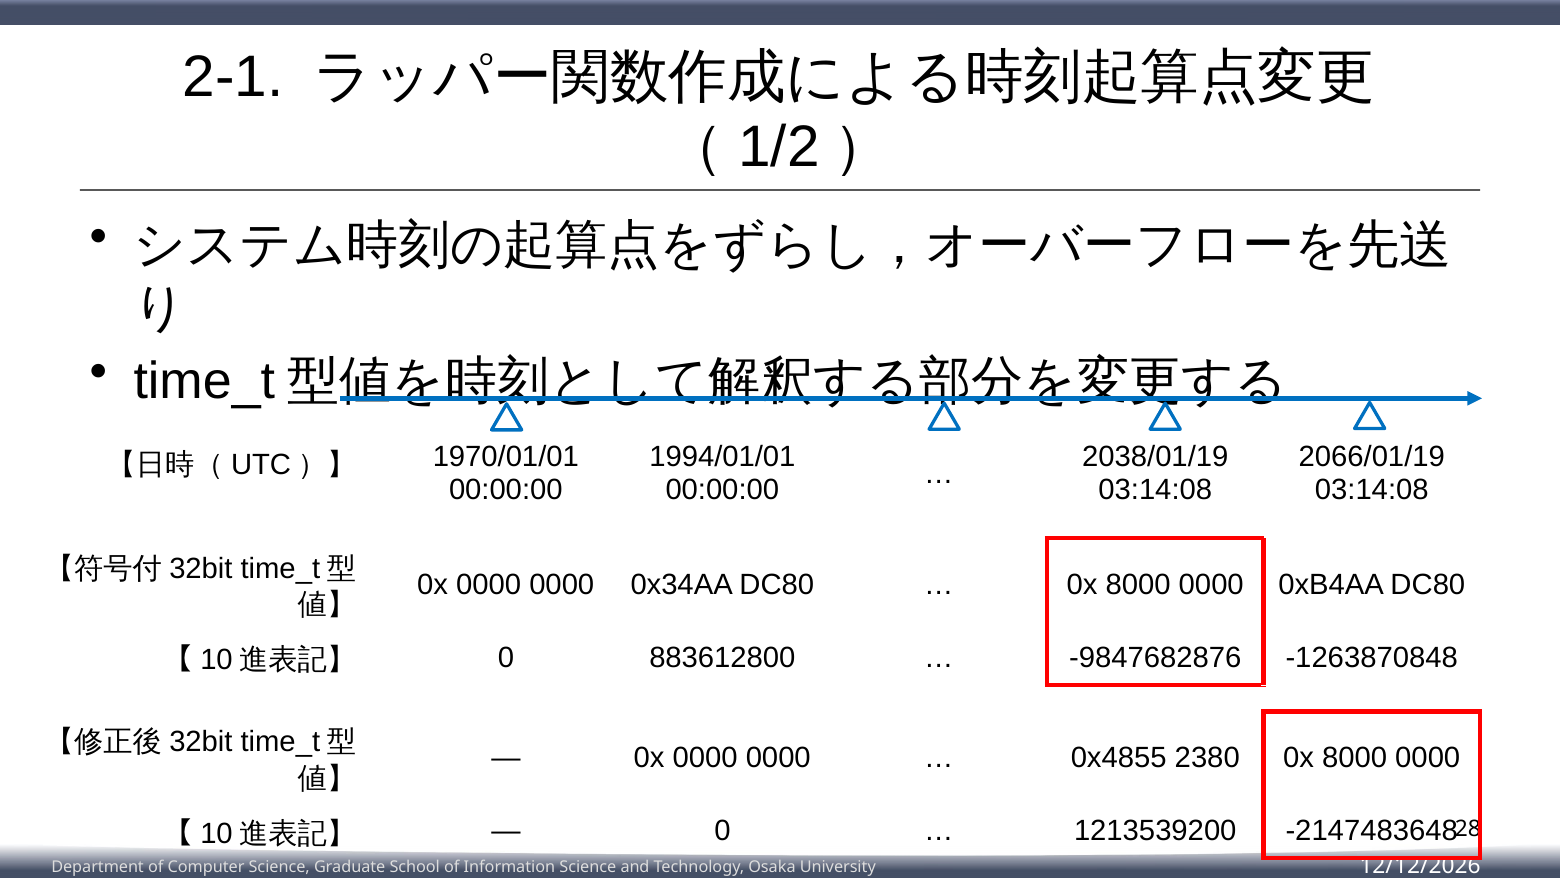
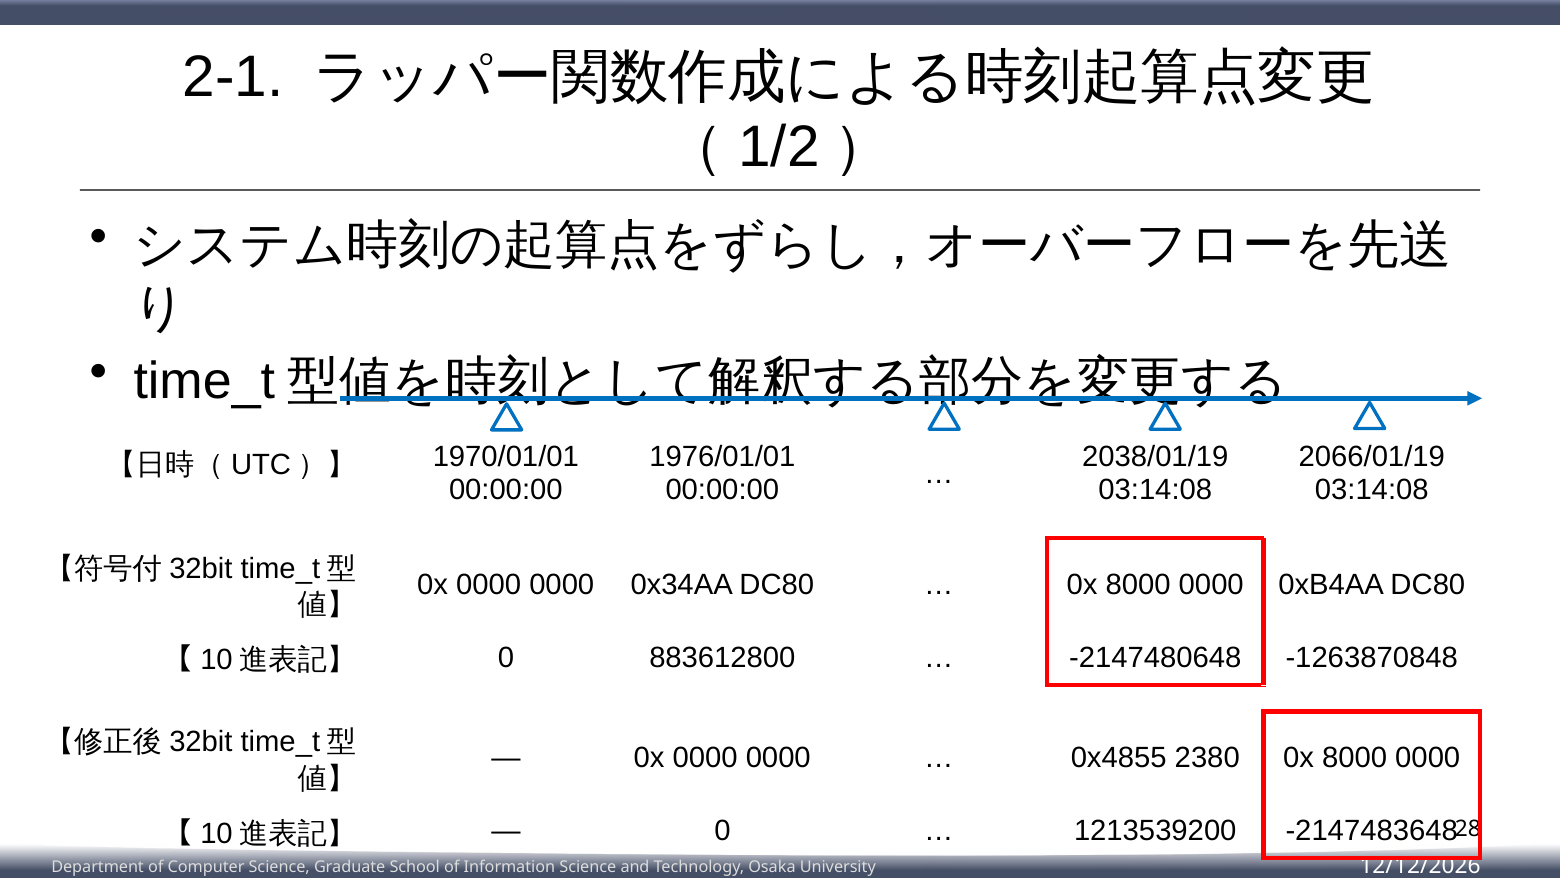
1994/01/01: 1994/01/01 -> 1976/01/01 (722, 457)
-9847682876: -9847682876 -> -2147480648 (1155, 657)
